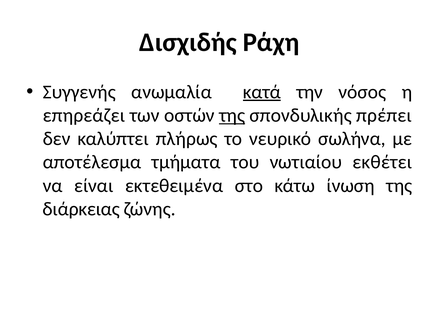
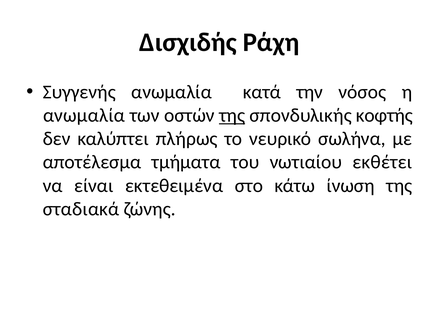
κατά underline: present -> none (262, 92)
επηρεάζει: επηρεάζει -> ανωμαλία (84, 116)
πρέπει: πρέπει -> κοφτής (384, 116)
διάρκειας: διάρκειας -> σταδιακά (81, 209)
